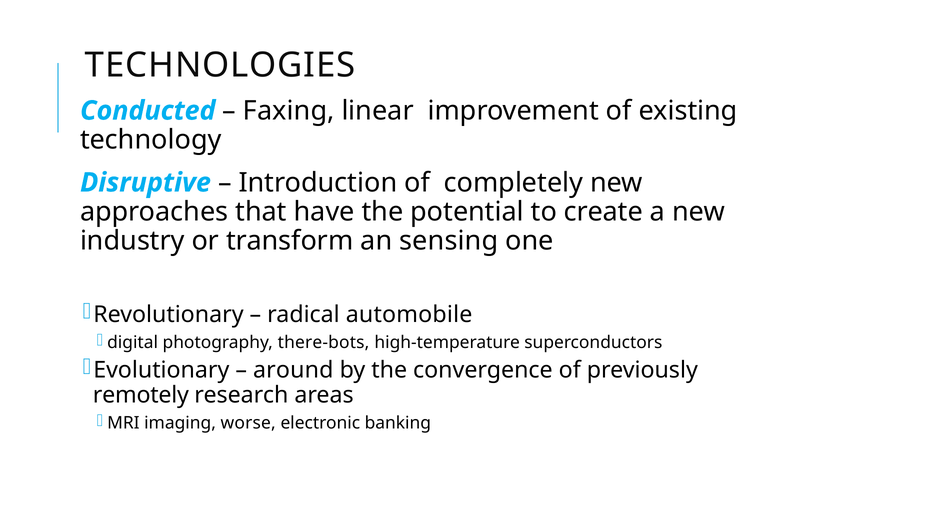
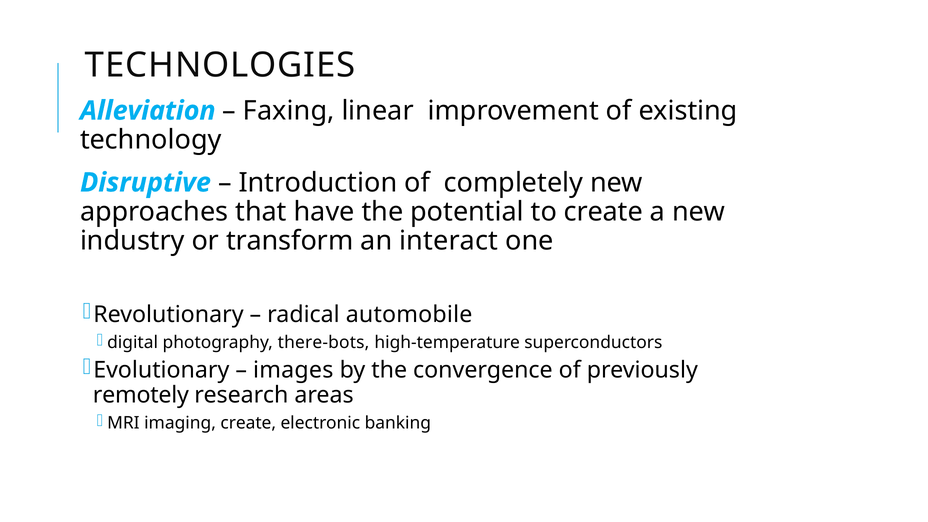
Conducted: Conducted -> Alleviation (148, 111)
sensing: sensing -> interact (449, 241)
around: around -> images (293, 370)
imaging worse: worse -> create (248, 423)
